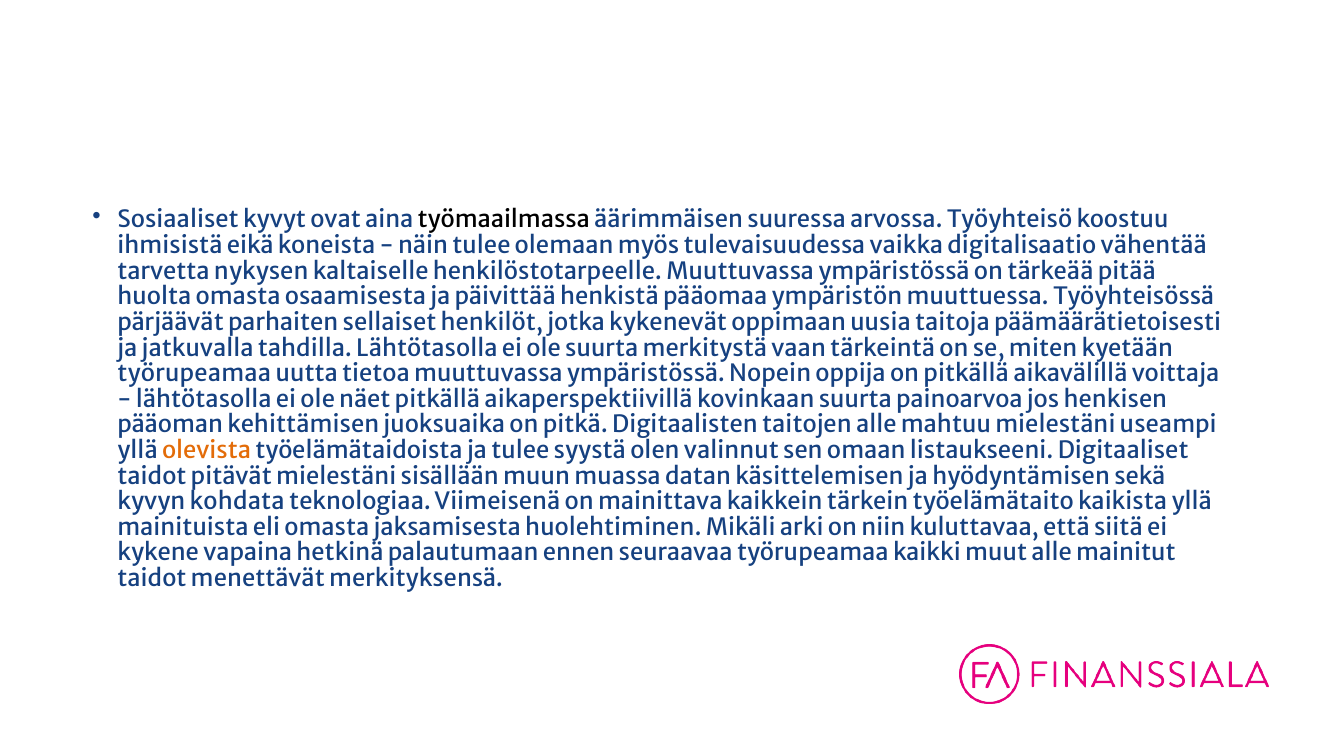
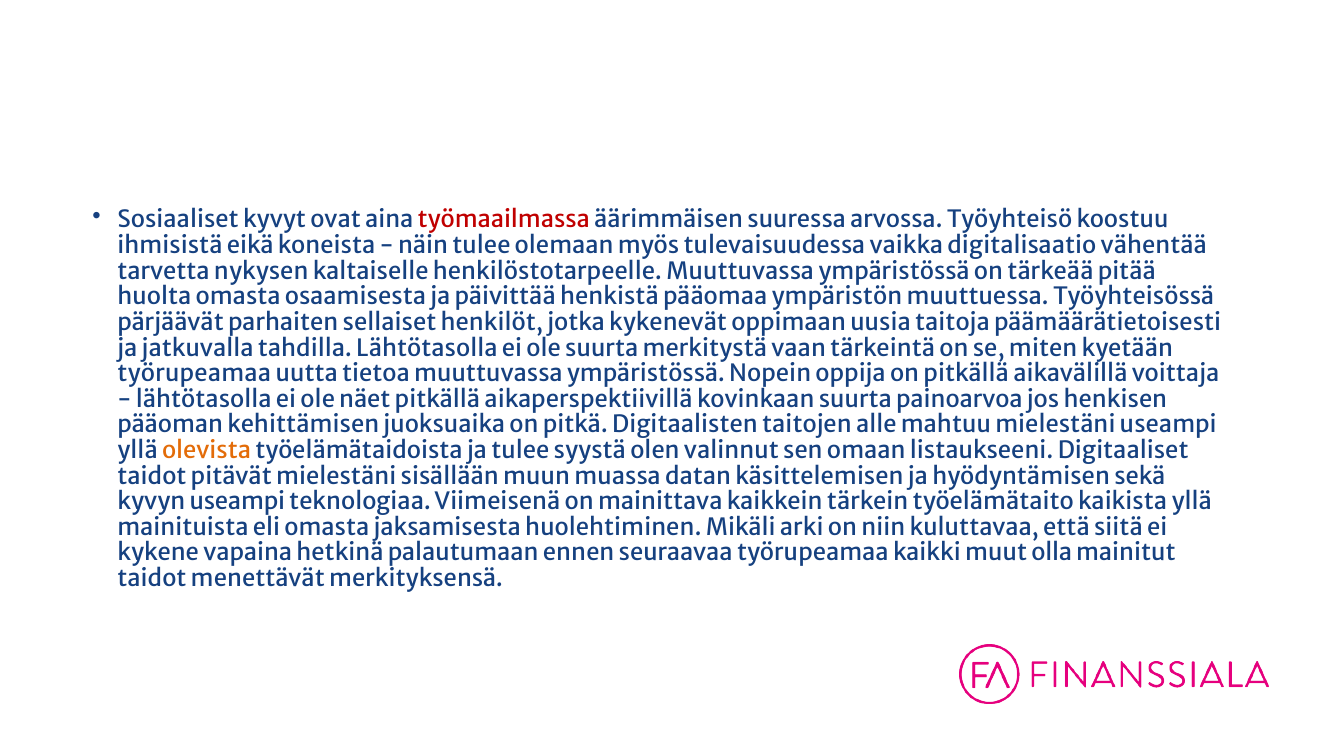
työmaailmassa colour: black -> red (504, 220)
kyvyn kohdata: kohdata -> useampi (237, 502)
muut alle: alle -> olla (1052, 553)
